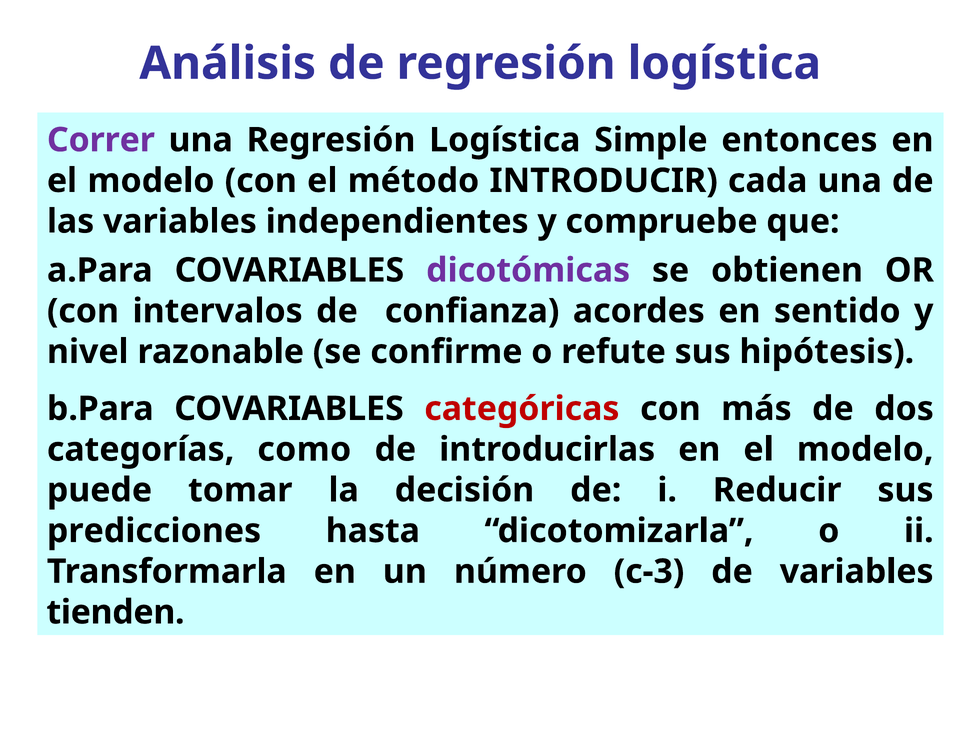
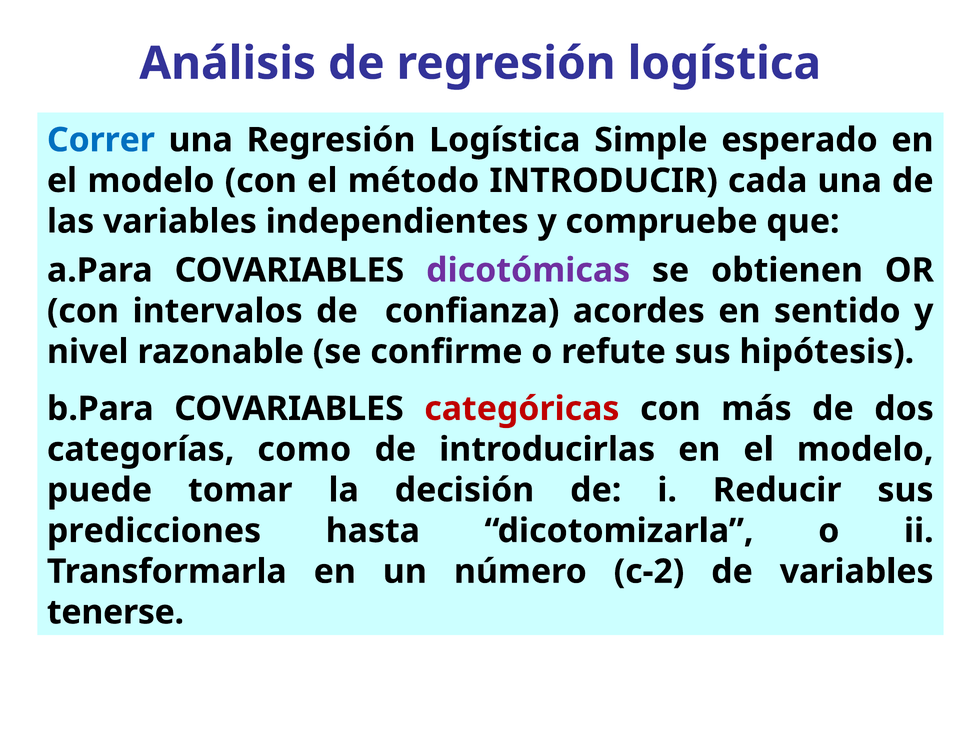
Correr colour: purple -> blue (101, 140)
entonces: entonces -> esperado (800, 140)
c-3: c-3 -> c-2 (649, 571)
tienden: tienden -> tenerse (115, 612)
